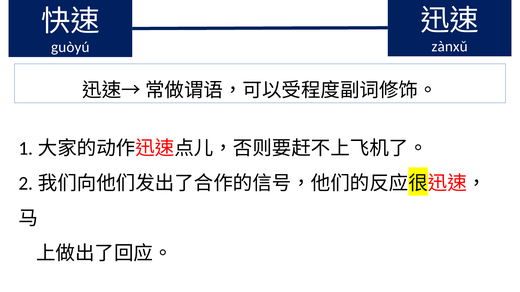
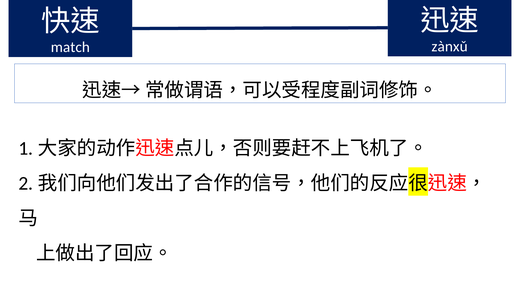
guòyú: guòyú -> match (70, 47)
